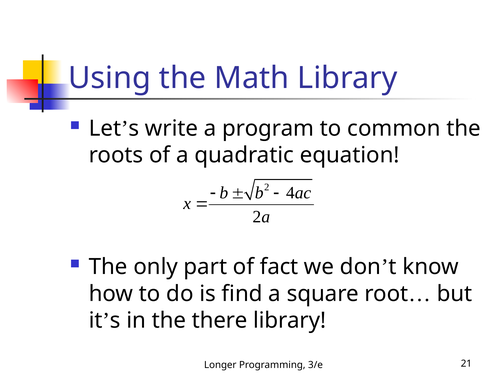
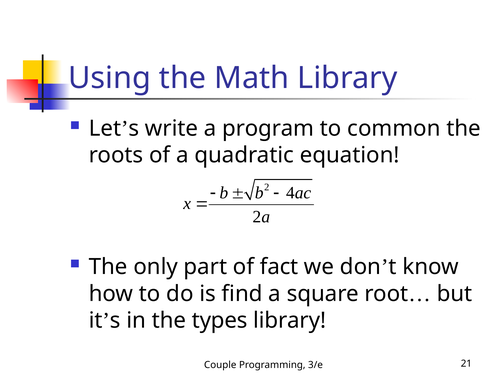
there: there -> types (220, 320)
Longer: Longer -> Couple (220, 365)
